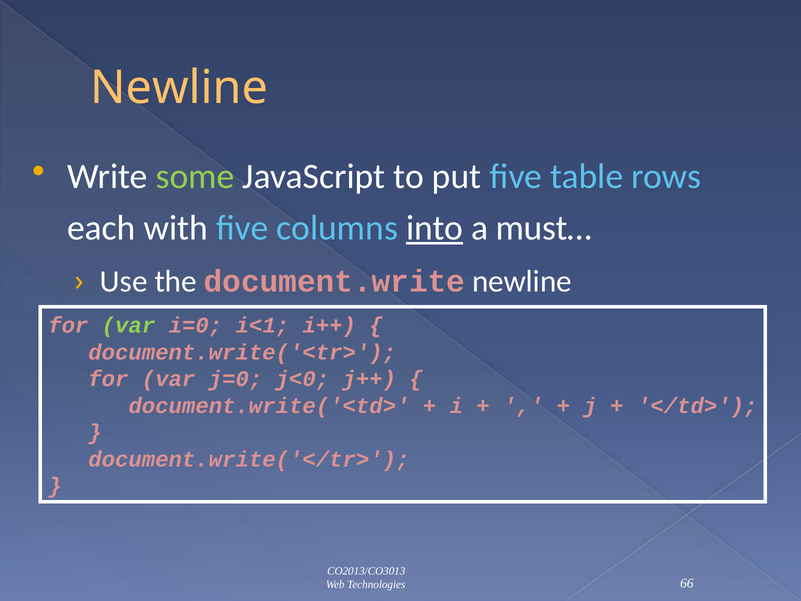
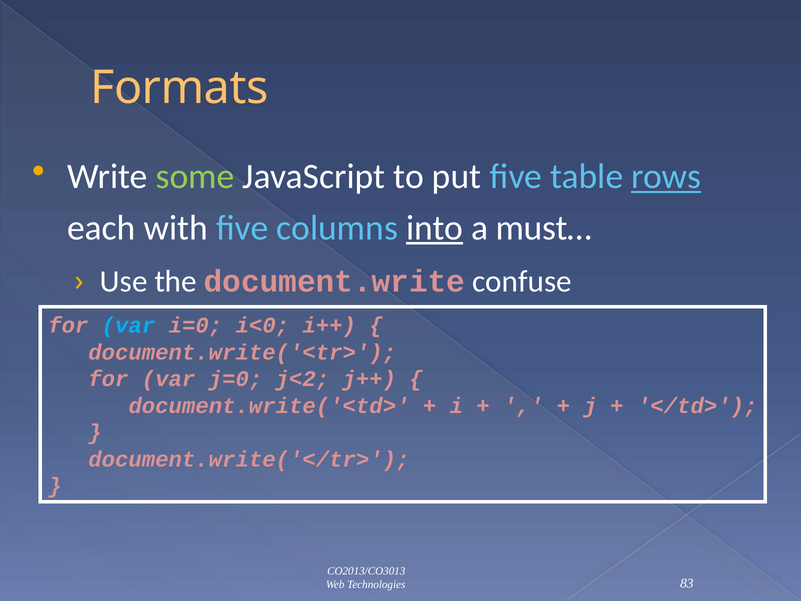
Newline: Newline -> Formats (179, 88)
rows underline: none -> present (666, 177)
document.write newline: newline -> confuse (522, 281)
var colour: light green -> light blue (128, 325)
i<1: i<1 -> i<0 (262, 325)
j<0: j<0 -> j<2 (302, 379)
66: 66 -> 83 (687, 583)
